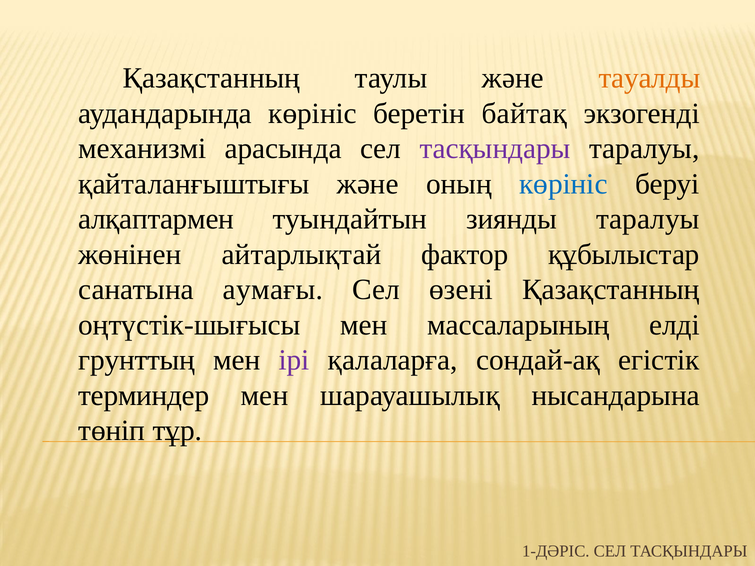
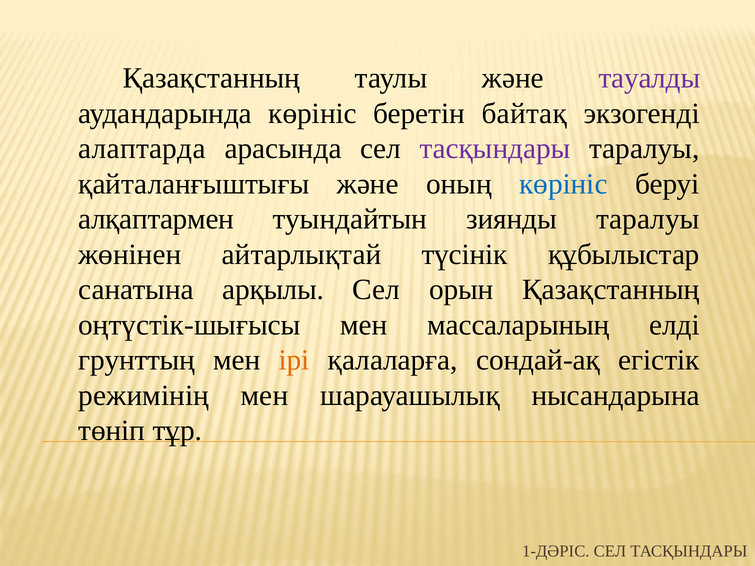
тауалды colour: orange -> purple (649, 78)
механизмі: механизмі -> алаптарда (142, 149)
фактор: фактор -> түсінік (465, 255)
аумағы: аумағы -> арқылы (273, 290)
өзені: өзені -> орын (461, 290)
ірі colour: purple -> orange (294, 360)
терминдер: терминдер -> режимінің (144, 396)
